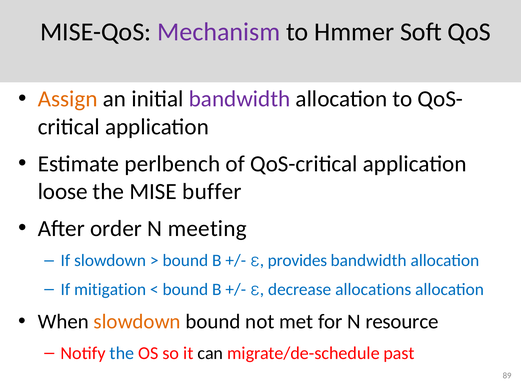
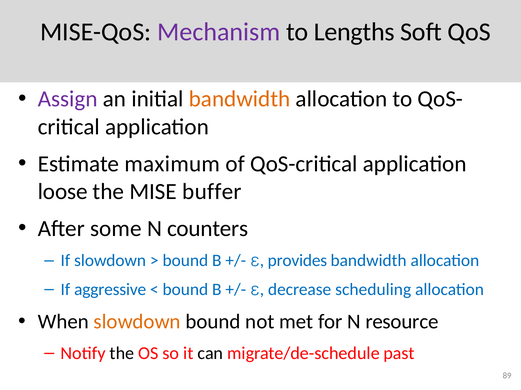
Hmmer: Hmmer -> Lengths (354, 32)
Assign colour: orange -> purple (68, 99)
bandwidth colour: purple -> orange (240, 99)
perlbench: perlbench -> maximum (172, 164)
order: order -> some (116, 229)
meeting: meeting -> counters (208, 229)
mitigation: mitigation -> aggressive (110, 290)
allocations: allocations -> scheduling (373, 290)
the colour: blue -> black (122, 354)
